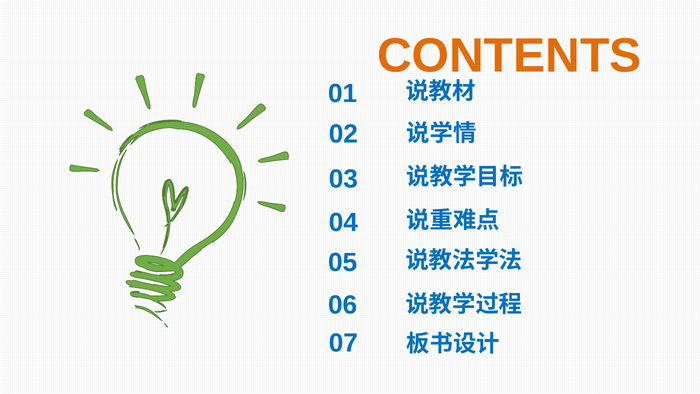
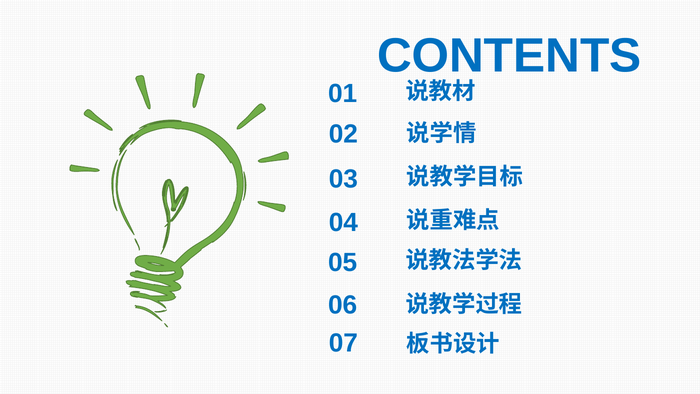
CONTENTS colour: orange -> blue (509, 56)
